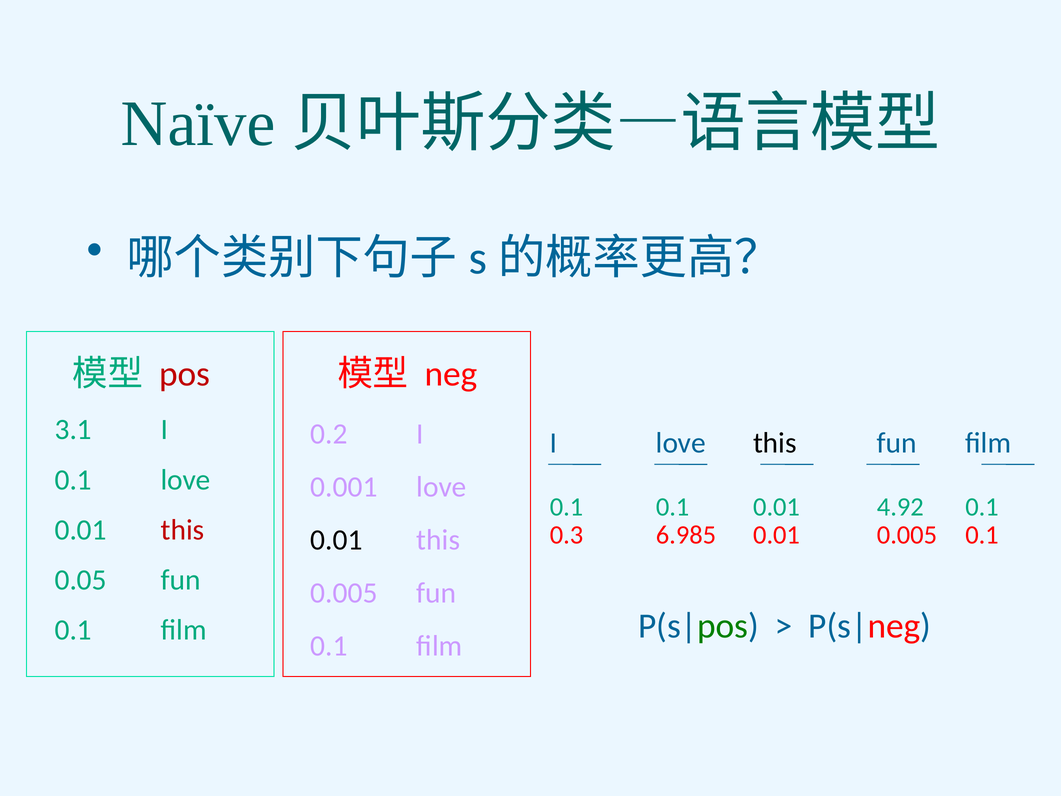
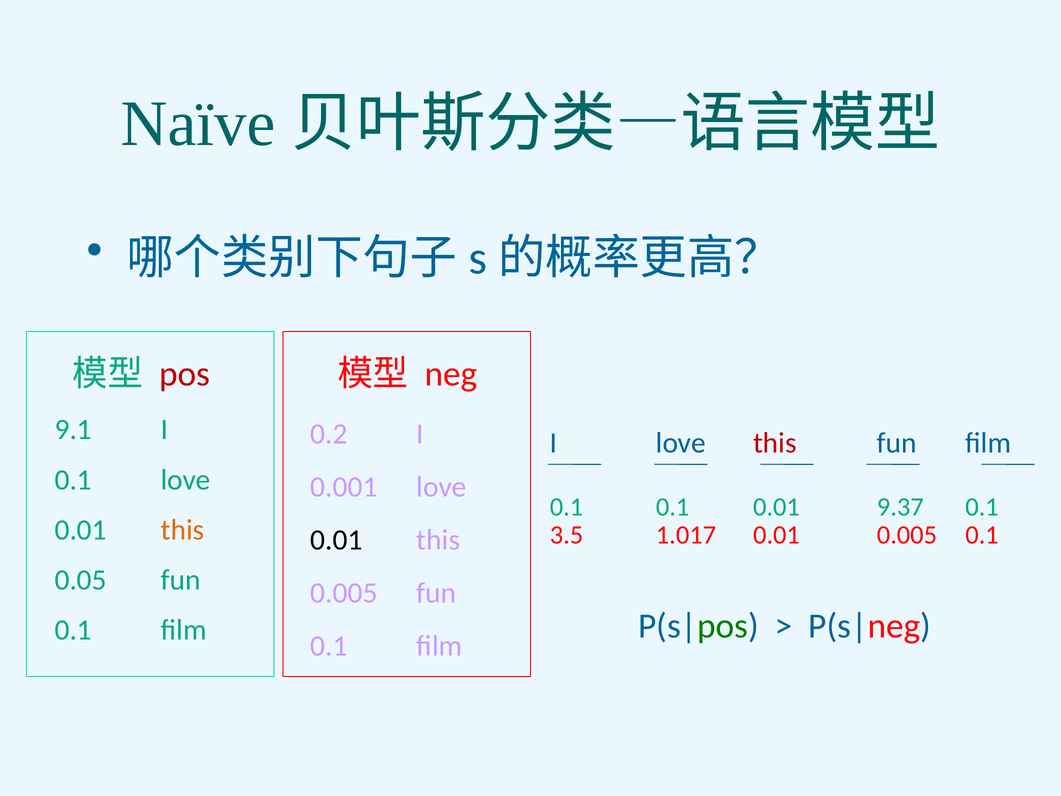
3.1: 3.1 -> 9.1 (73, 429)
this colour: black -> red (775, 443)
4.92: 4.92 -> 9.37 (900, 507)
this colour: red -> orange (183, 530)
0.3: 0.3 -> 3.5 (567, 535)
6.985: 6.985 -> 1.017 (686, 535)
